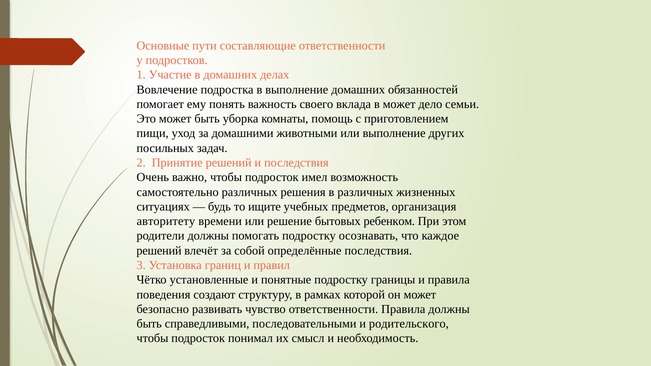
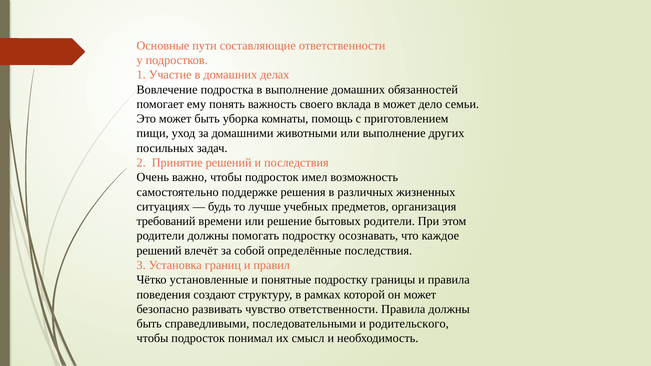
самостоятельно различных: различных -> поддержке (250, 192)
ищите: ищите -> лучше (265, 207)
авторитету: авторитету -> требований (166, 221)
бытовых ребенком: ребенком -> родители (389, 221)
